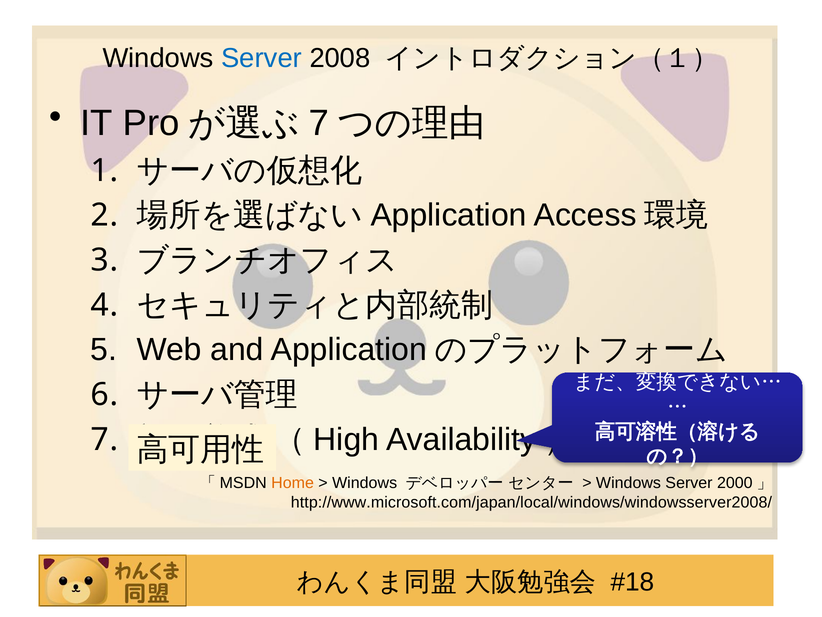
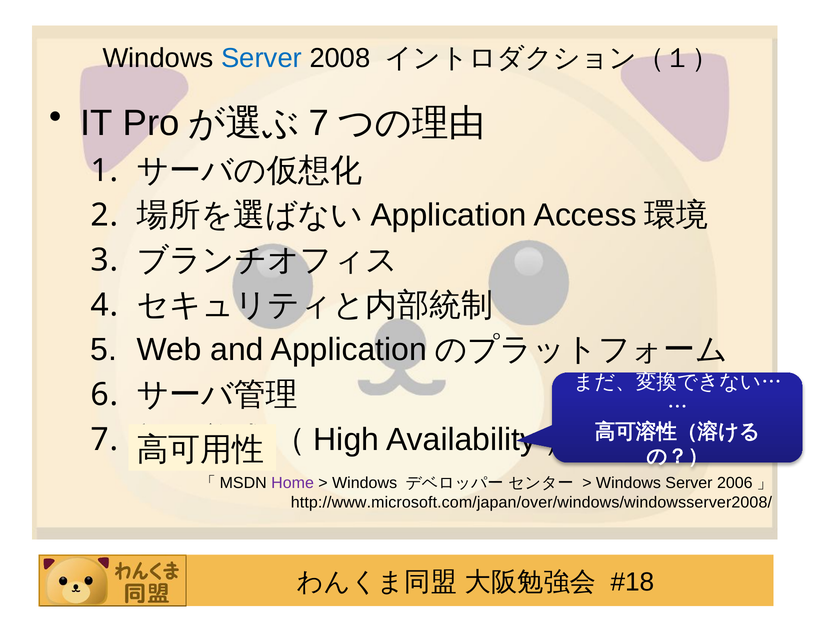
Home colour: orange -> purple (293, 483)
2000: 2000 -> 2006 (735, 483)
http://www.microsoft.com/japan/local/windows/windowsserver2008/: http://www.microsoft.com/japan/local/windows/windowsserver2008/ -> http://www.microsoft.com/japan/over/windows/windowsserver2008/ (531, 502)
